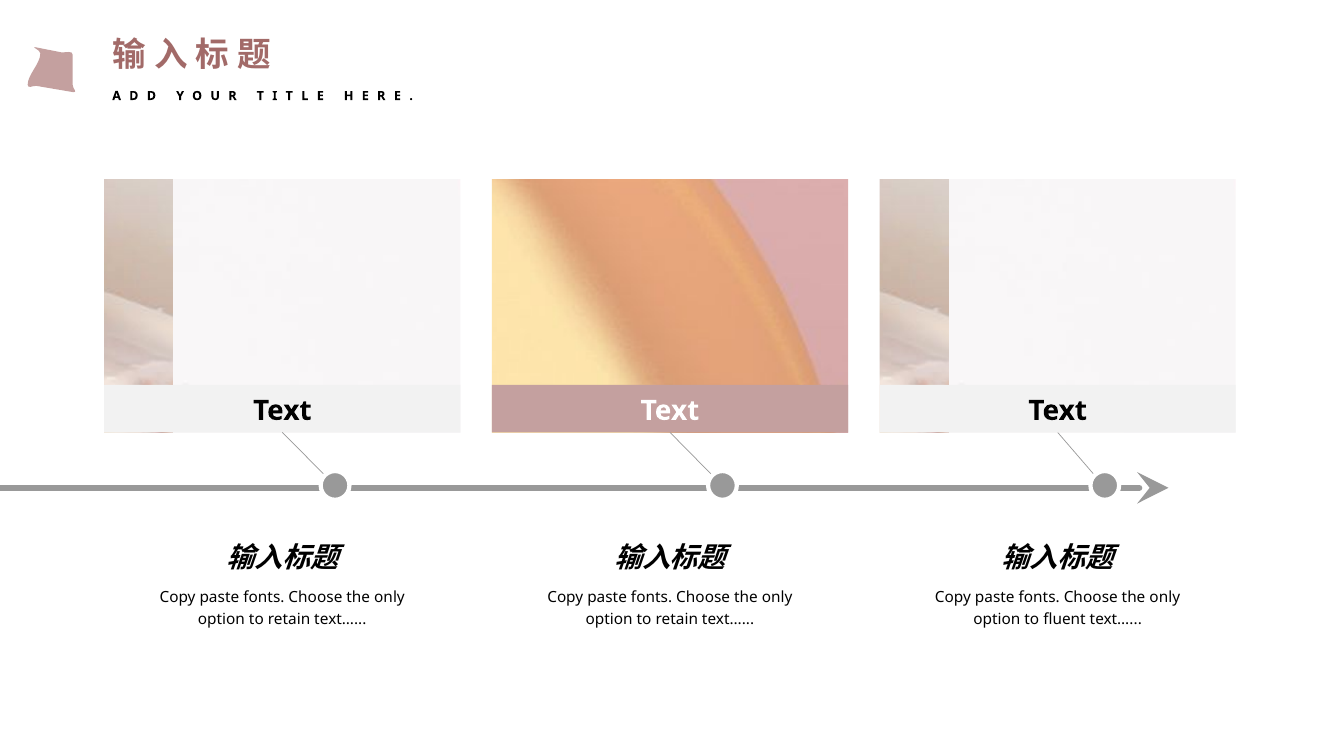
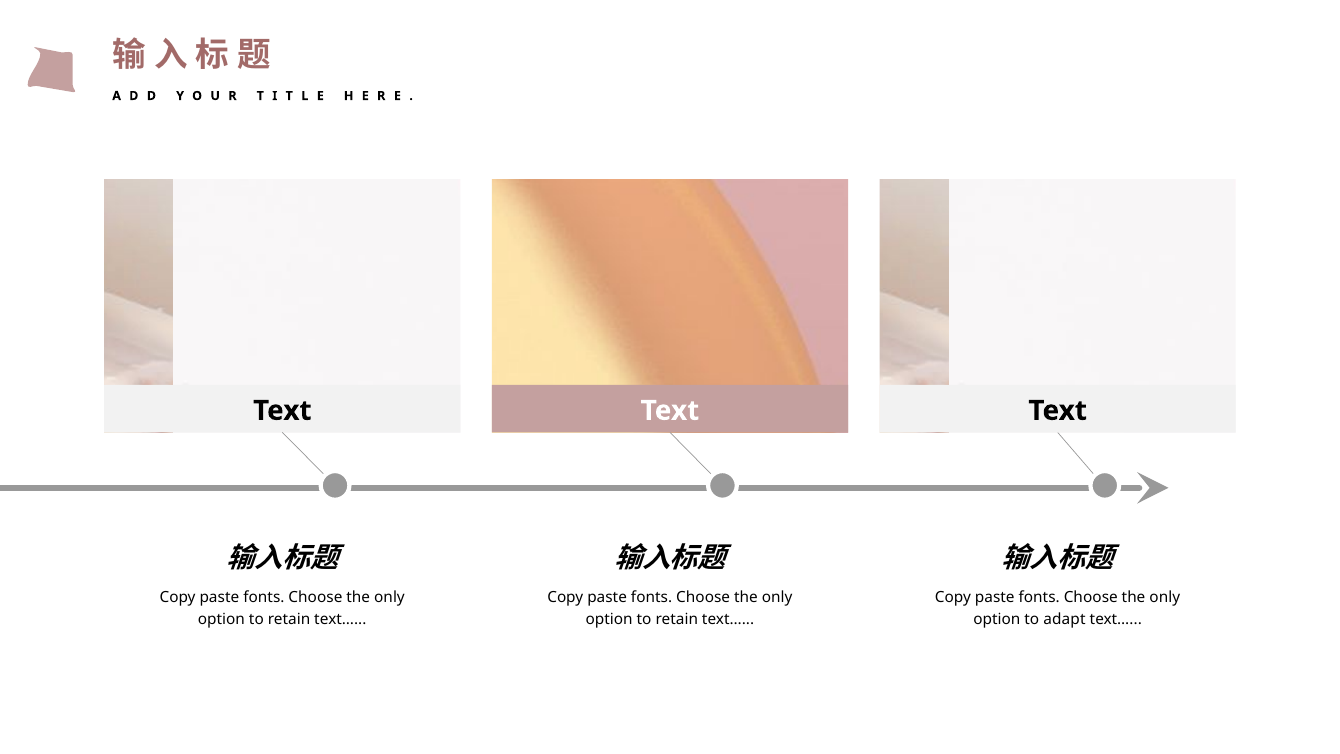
fluent: fluent -> adapt (1064, 619)
